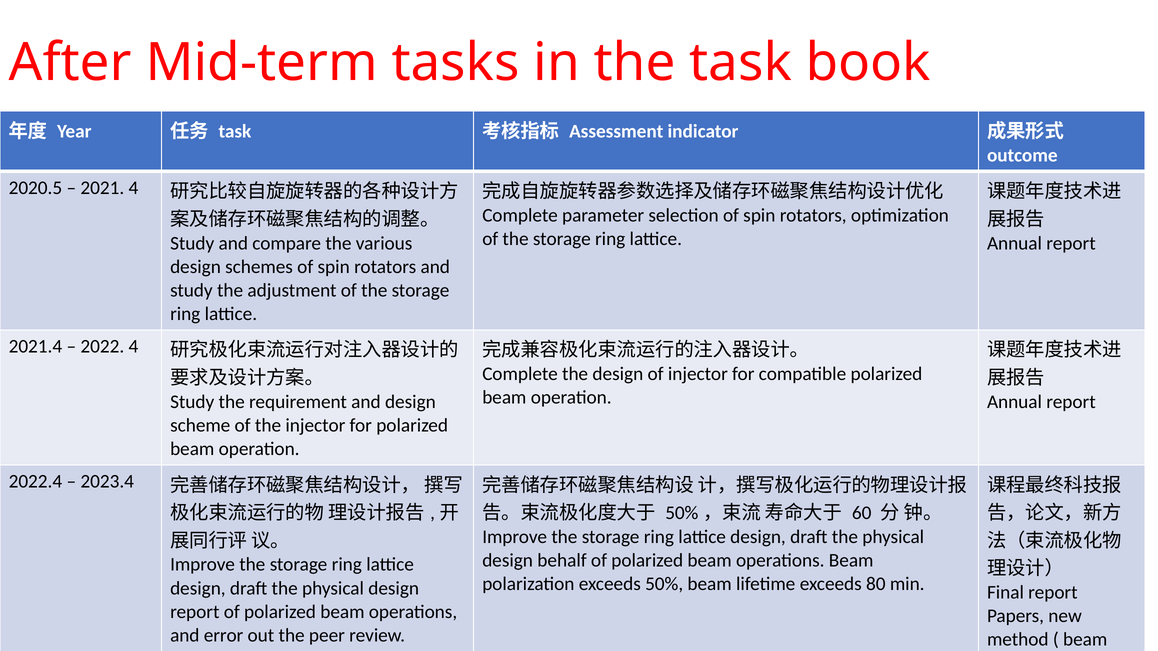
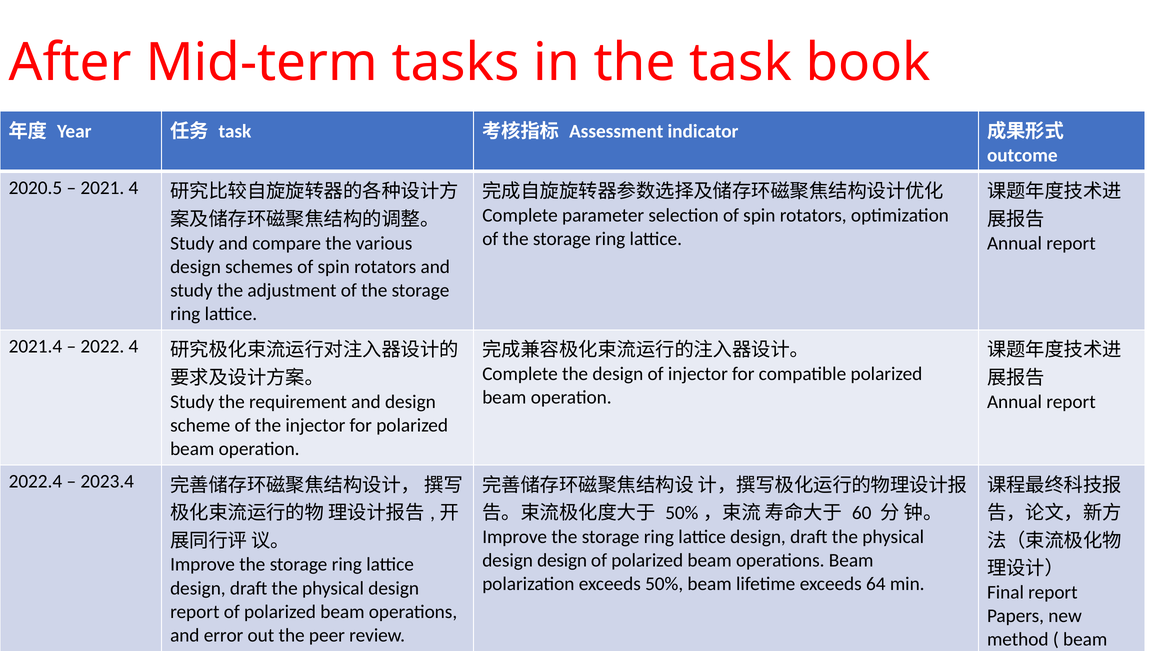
design behalf: behalf -> design (562, 561)
80: 80 -> 64 (876, 584)
